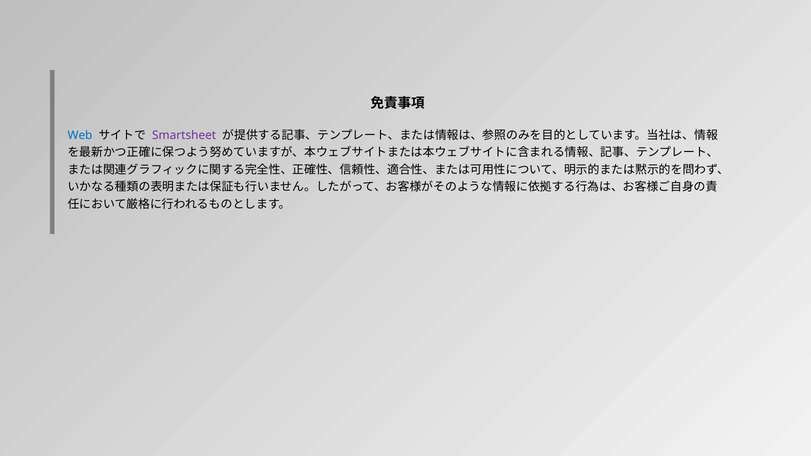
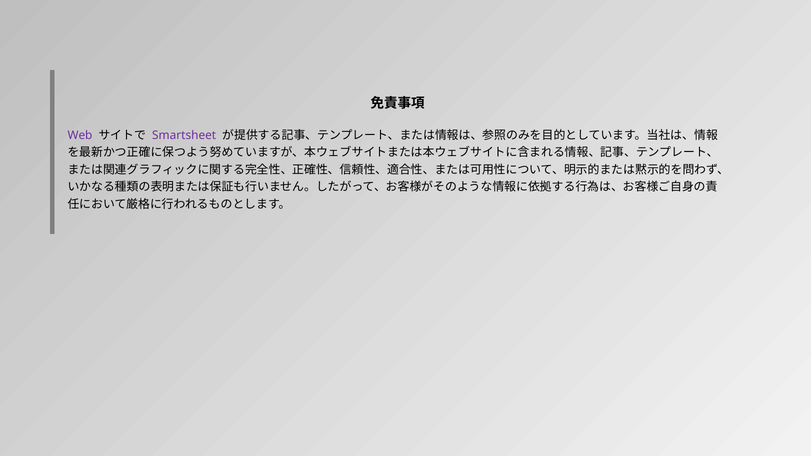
Web colour: blue -> purple (80, 135)
